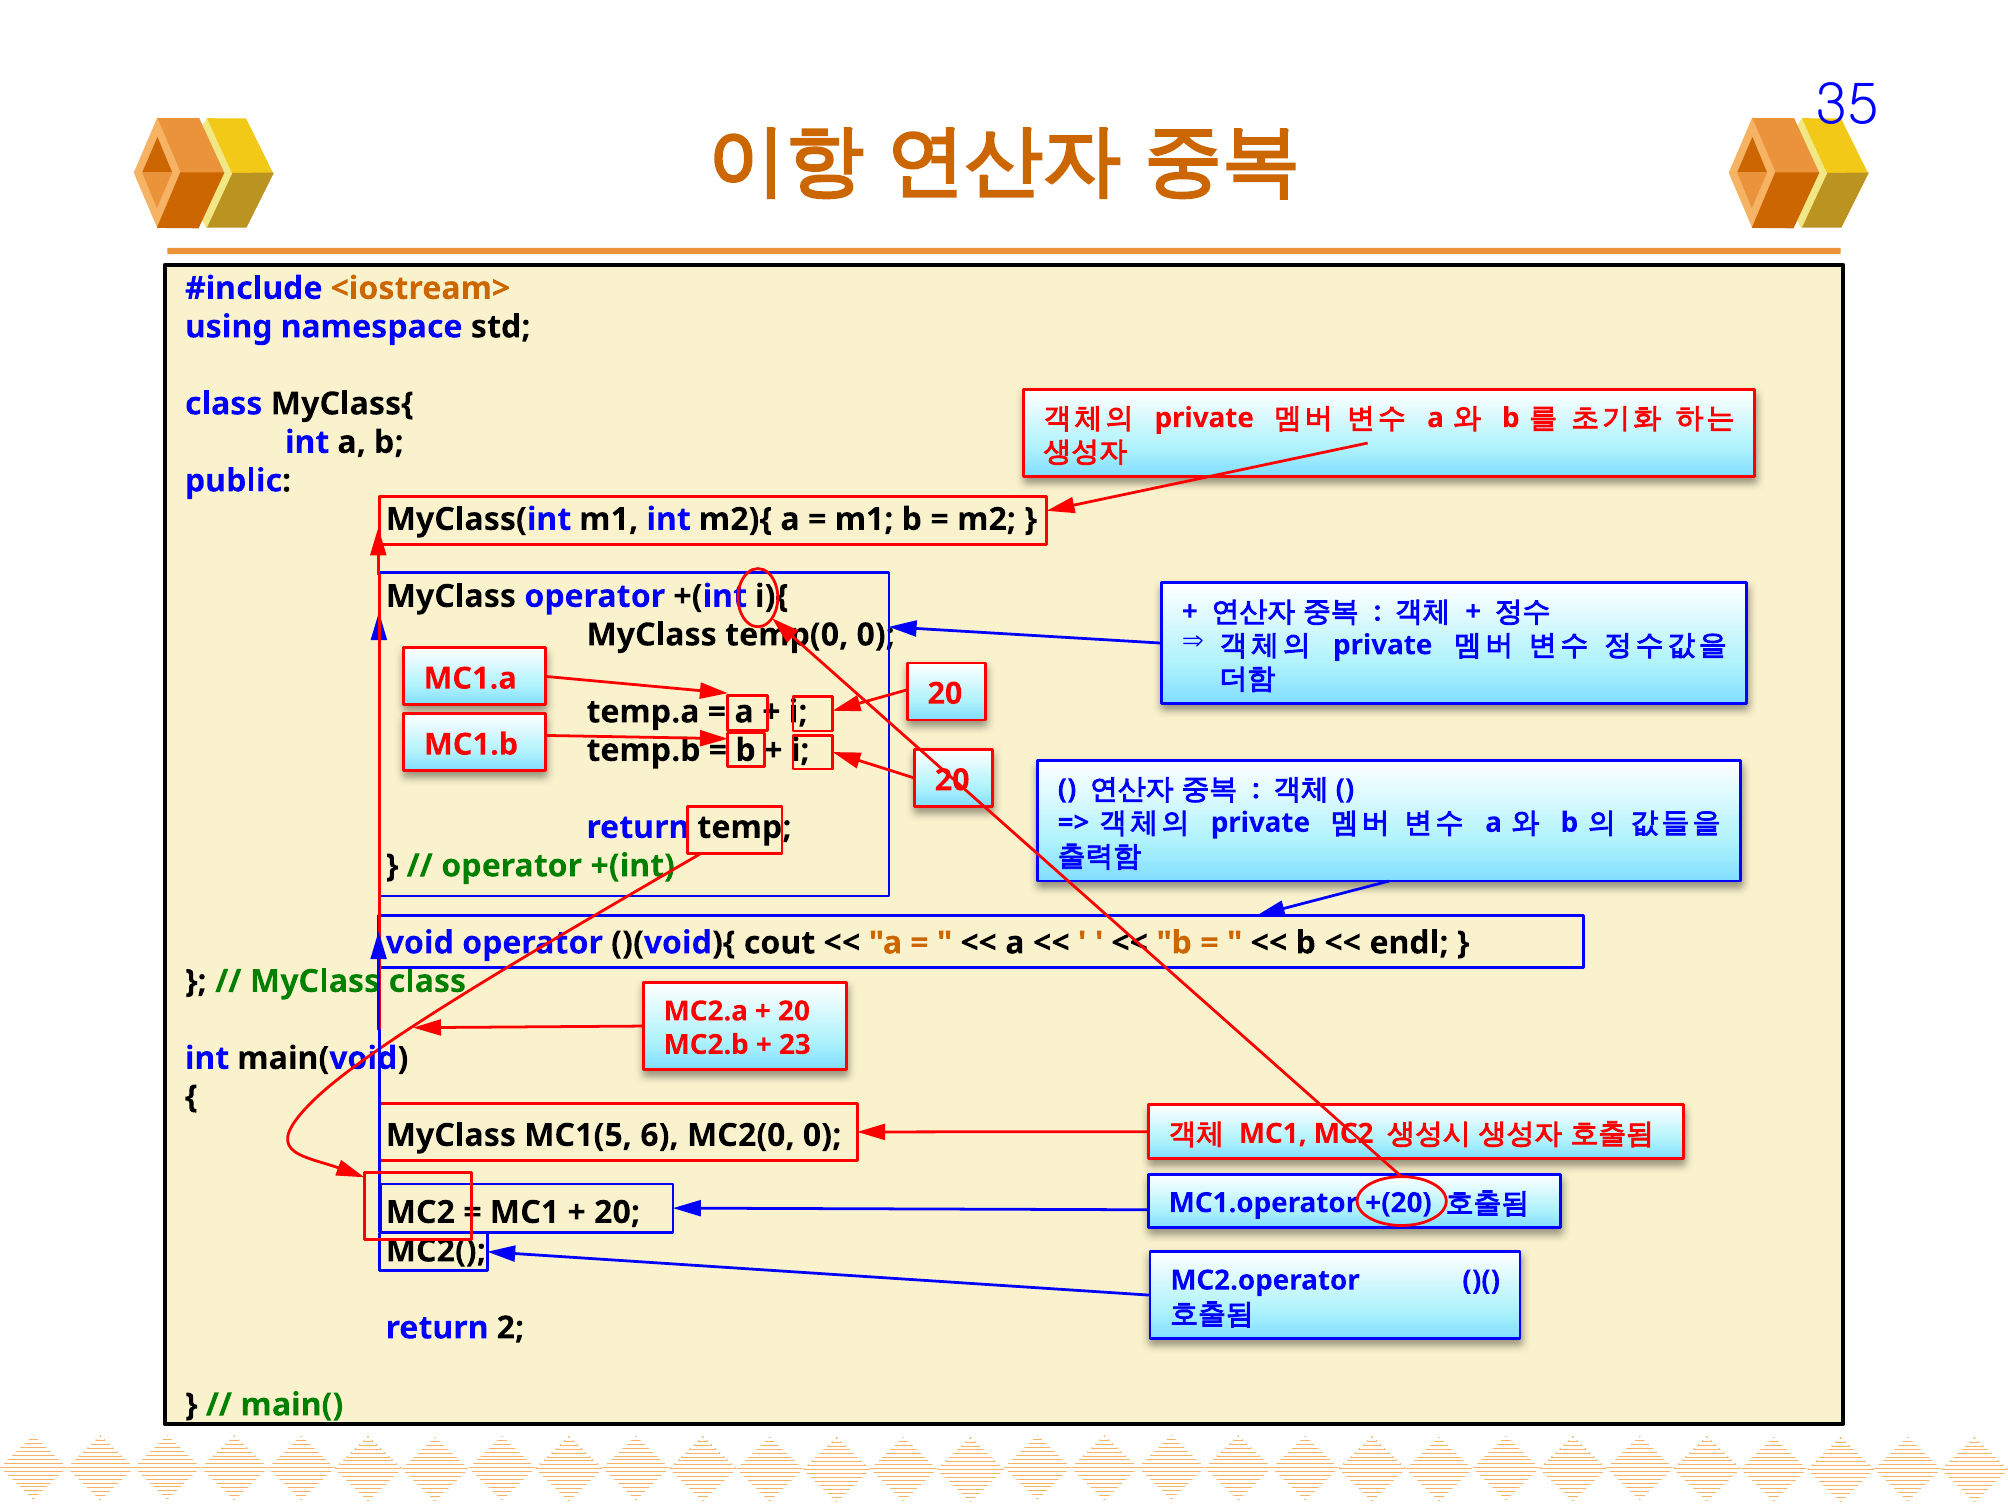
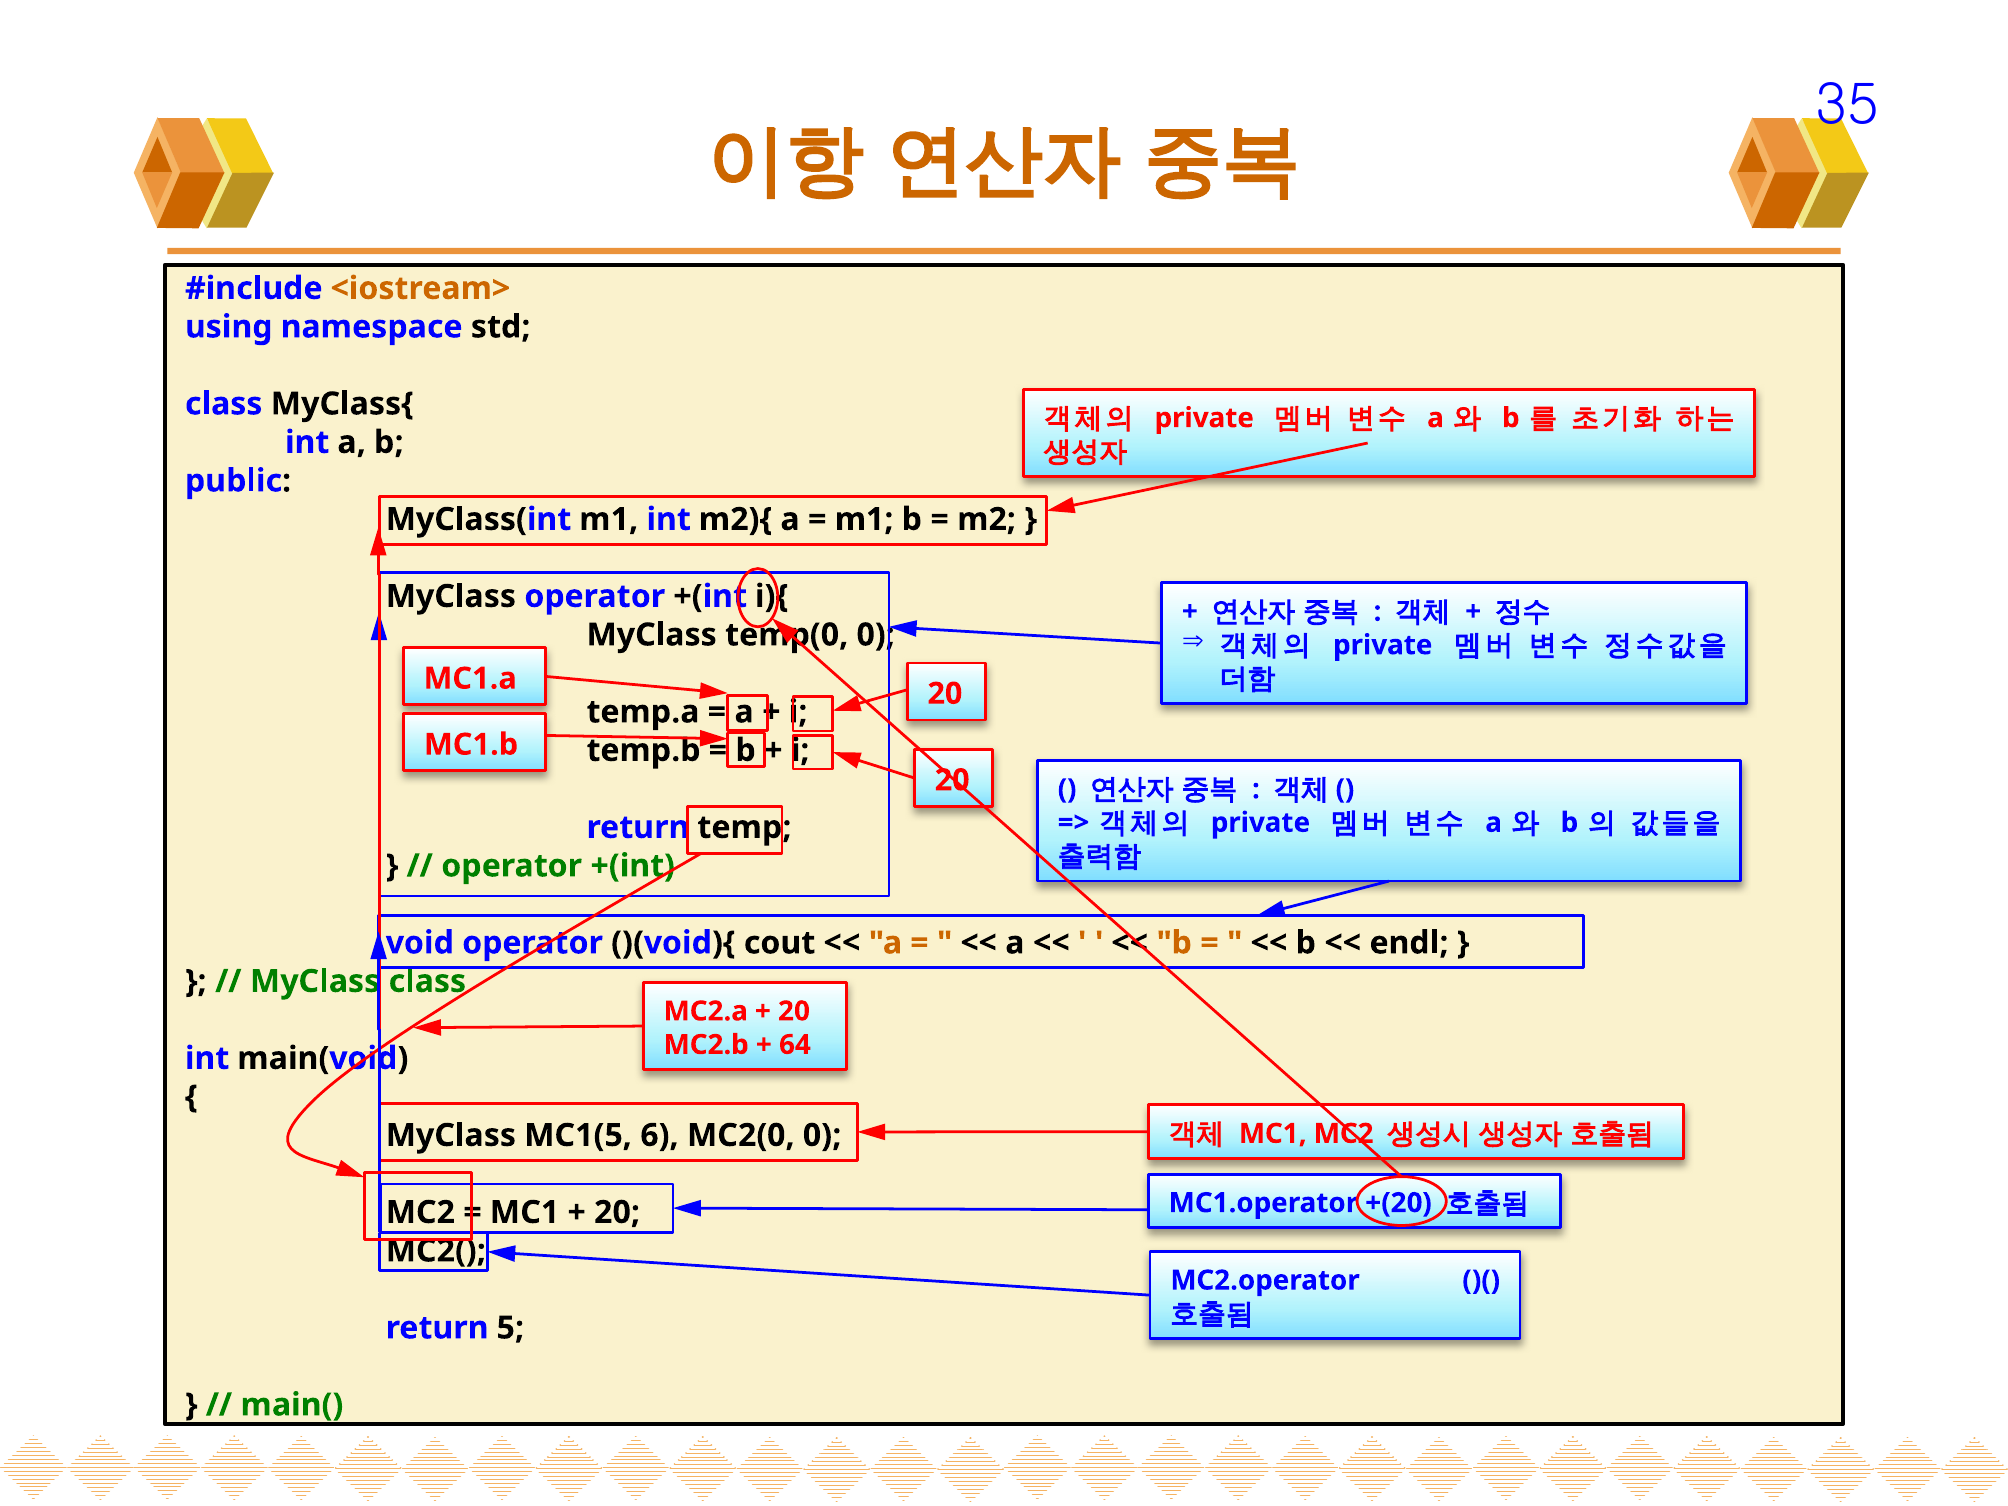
23: 23 -> 64 (795, 1045)
2: 2 -> 5 (510, 1328)
